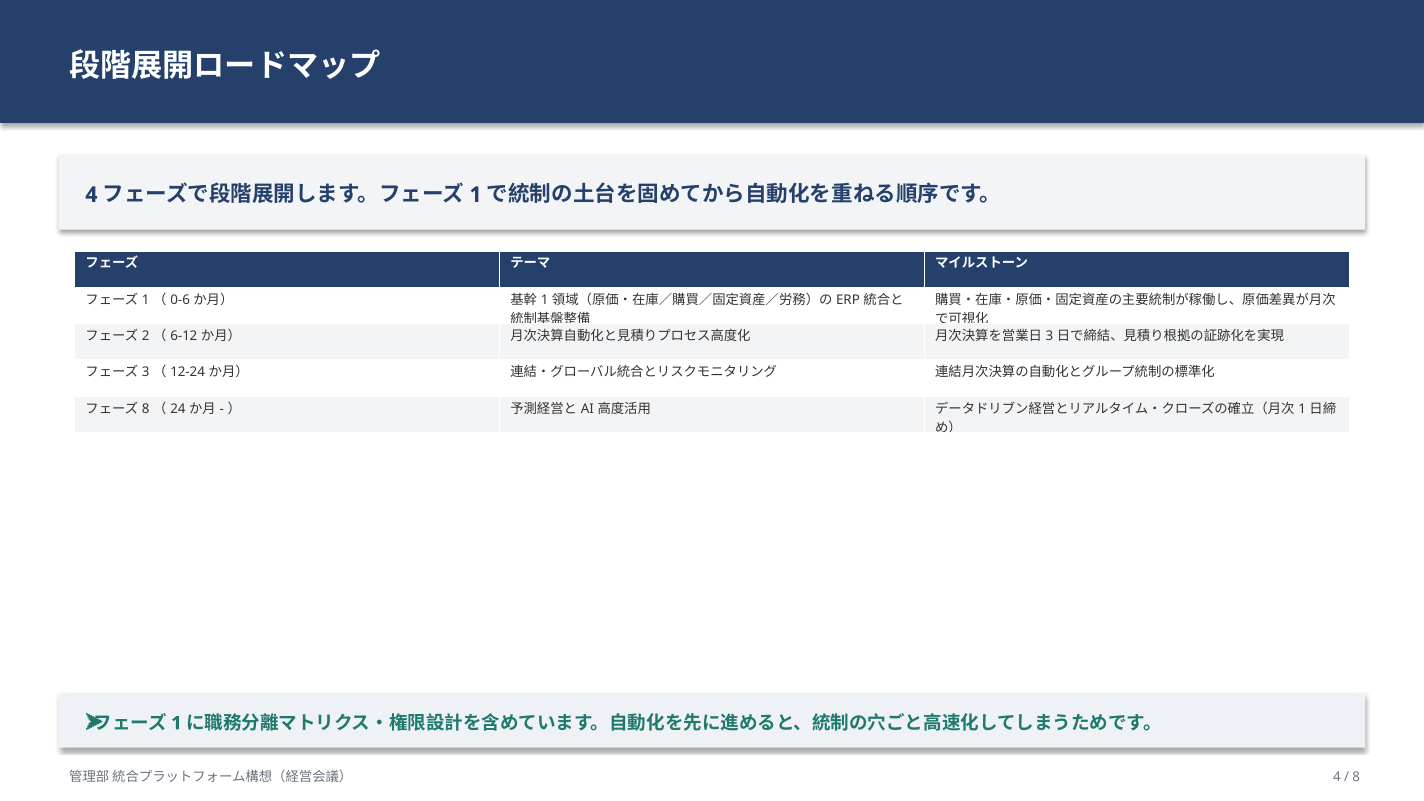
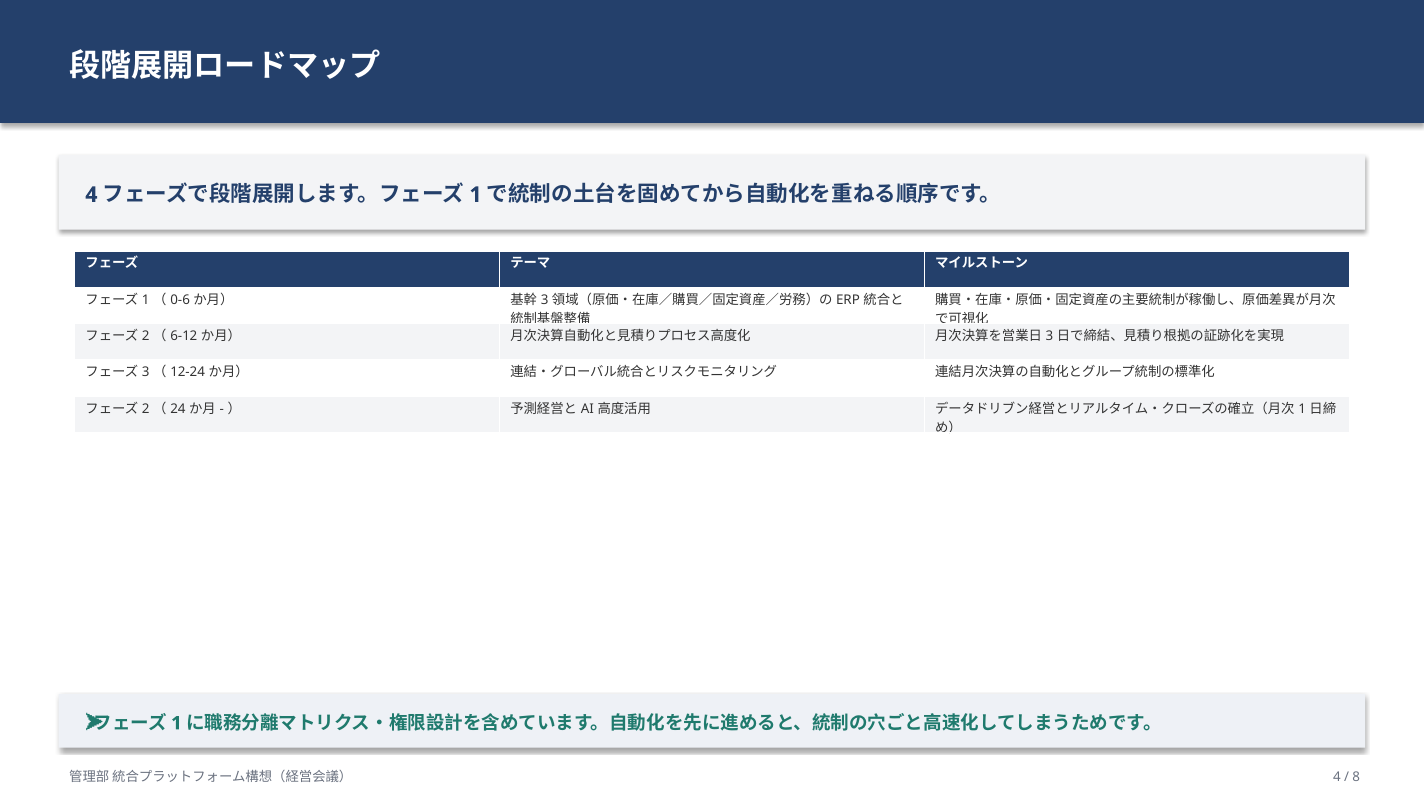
1: 1 -> 3 (545, 300)
8: 8 -> 2 (146, 409)
